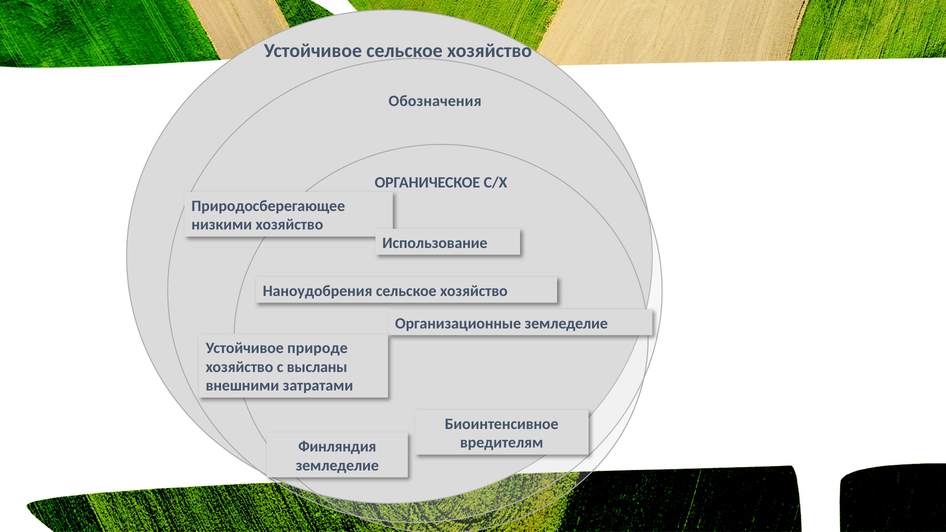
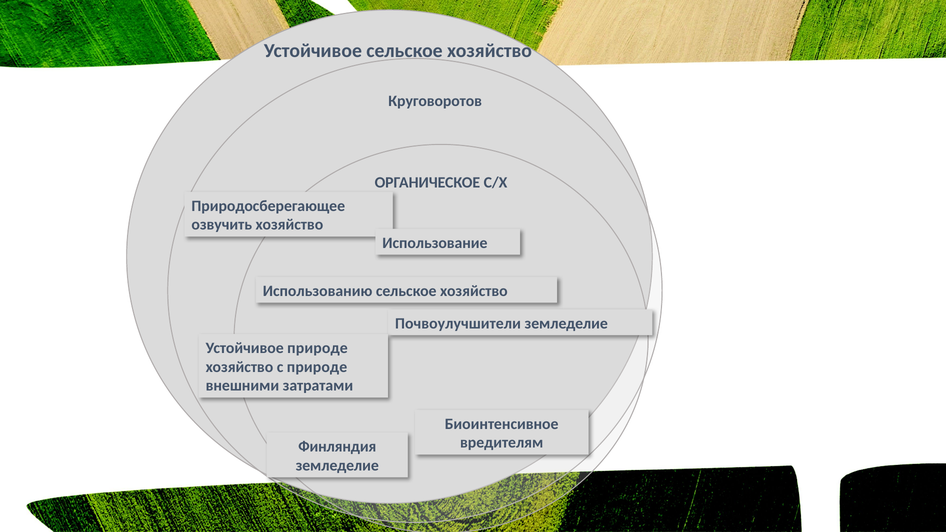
Обозначения: Обозначения -> Круговоротов (435, 101)
низкими: низкими -> озвучить (222, 225)
Наноудобрения: Наноудобрения -> Использованию (318, 291)
Организационные: Организационные -> Почвоулучшители (458, 323)
с высланы: высланы -> природе (317, 367)
